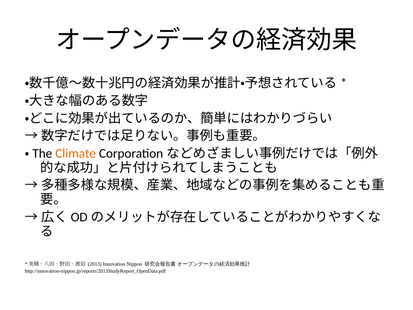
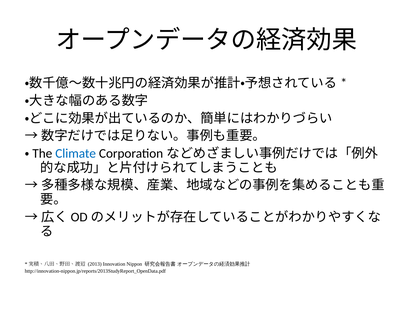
Climate colour: orange -> blue (76, 153)
